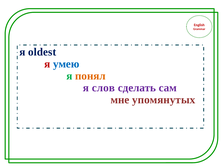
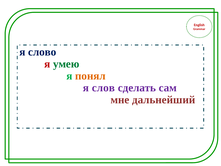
oldest: oldest -> слово (42, 52)
умею colour: blue -> green (66, 64)
упомянутых: упомянутых -> дальнейший (164, 100)
